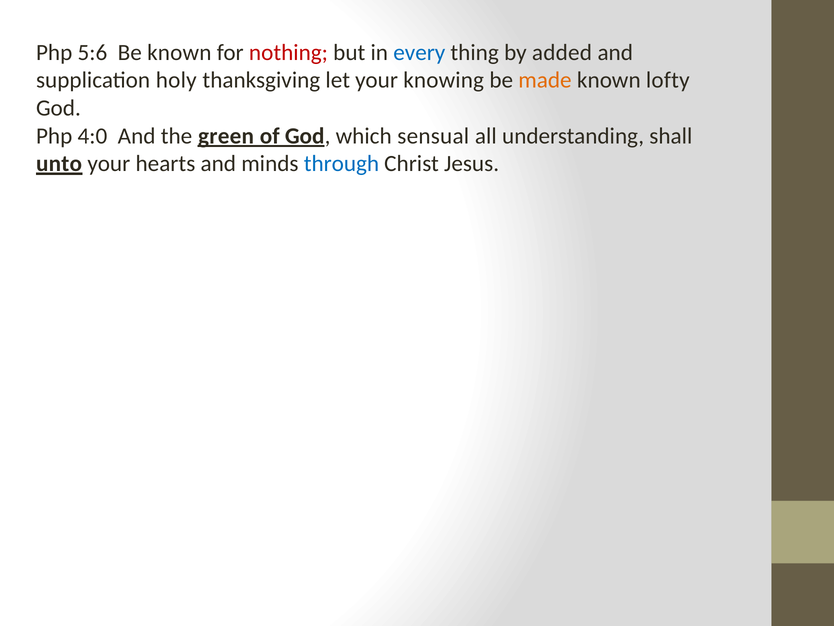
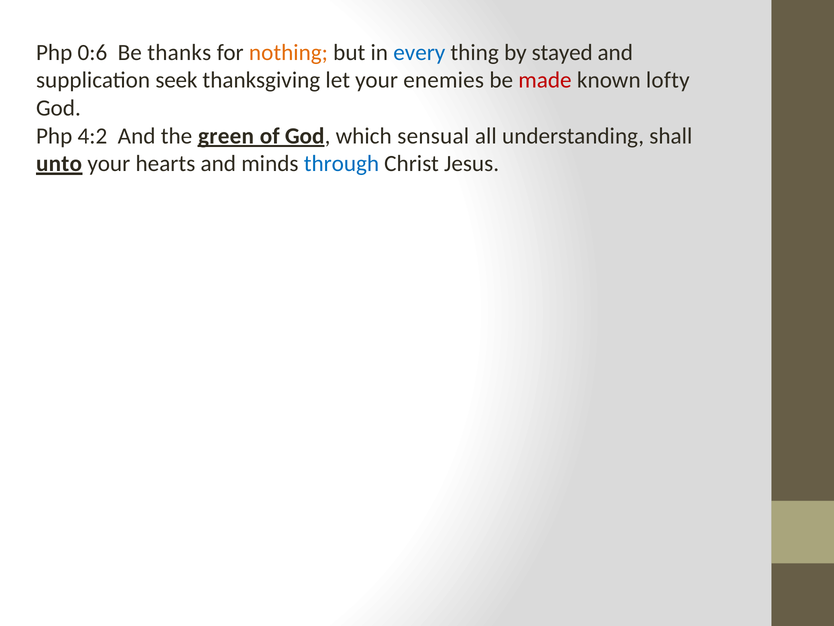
5:6: 5:6 -> 0:6 (92, 52)
Be known: known -> thanks (179, 52)
nothing colour: red -> orange (288, 52)
added: added -> stayed (562, 52)
holy: holy -> seek (176, 80)
knowing: knowing -> enemies (444, 80)
made colour: orange -> red (545, 80)
4:0: 4:0 -> 4:2 (92, 136)
